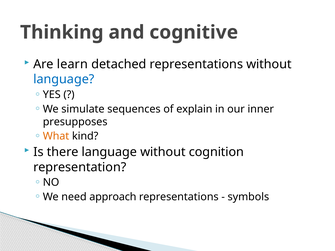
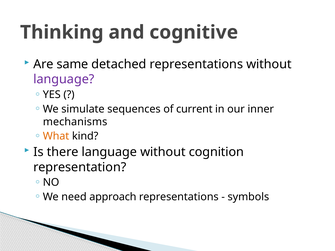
learn: learn -> same (73, 64)
language colour: blue -> purple (64, 79)
explain: explain -> current (194, 109)
presupposes: presupposes -> mechanisms (75, 122)
